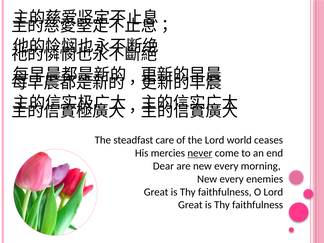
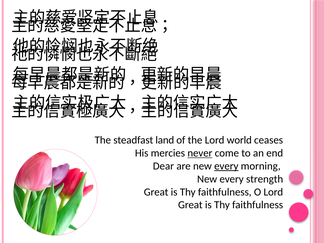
care: care -> land (165, 140)
every underline: none -> present (226, 166)
enemies: enemies -> strength (265, 179)
